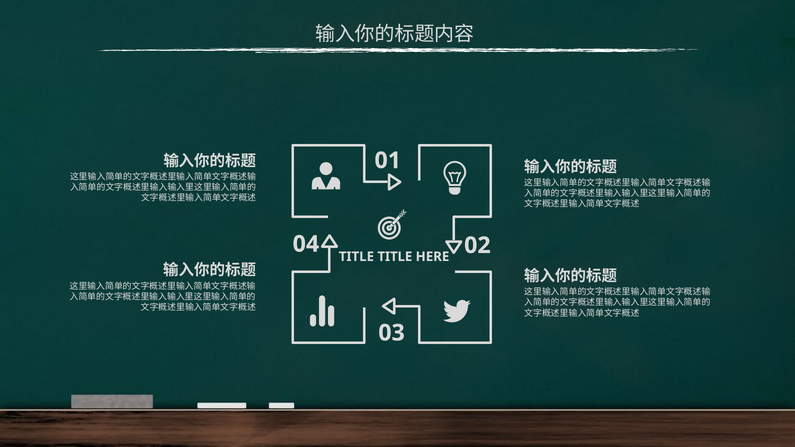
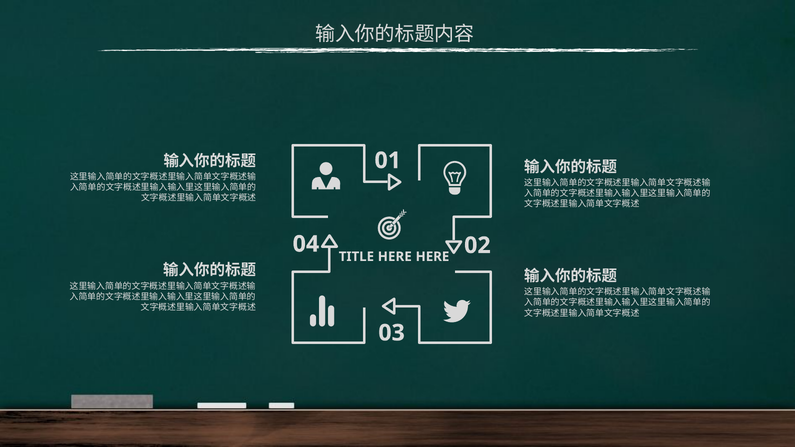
TITLE TITLE: TITLE -> HERE (395, 257)
